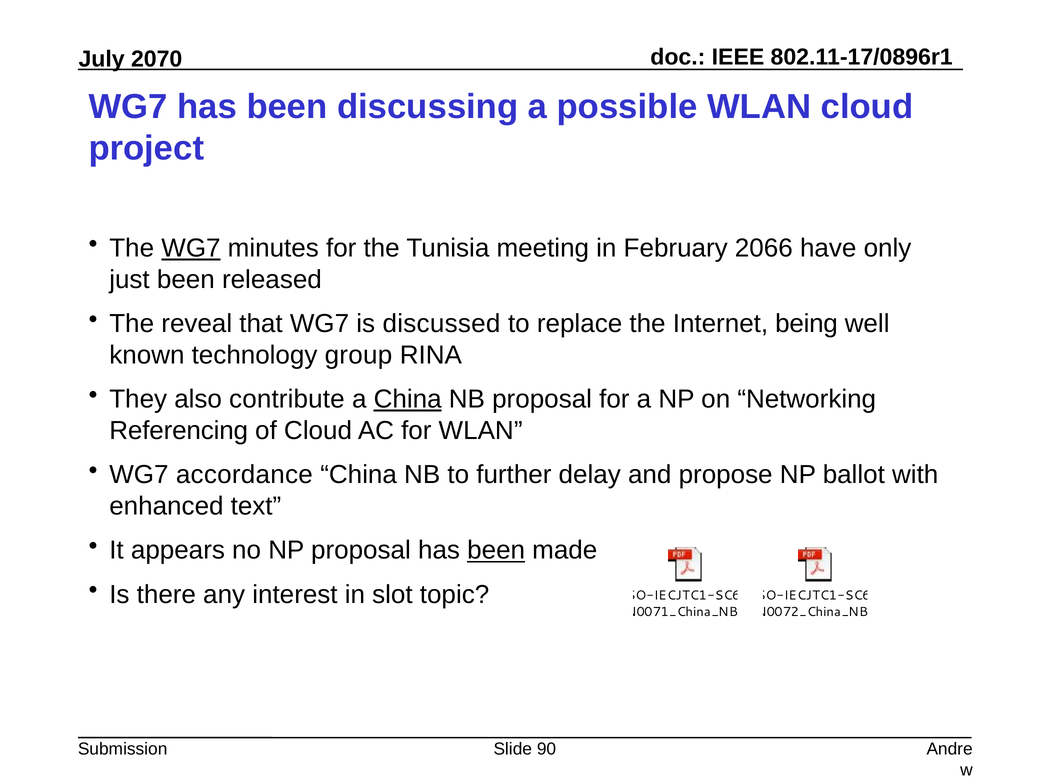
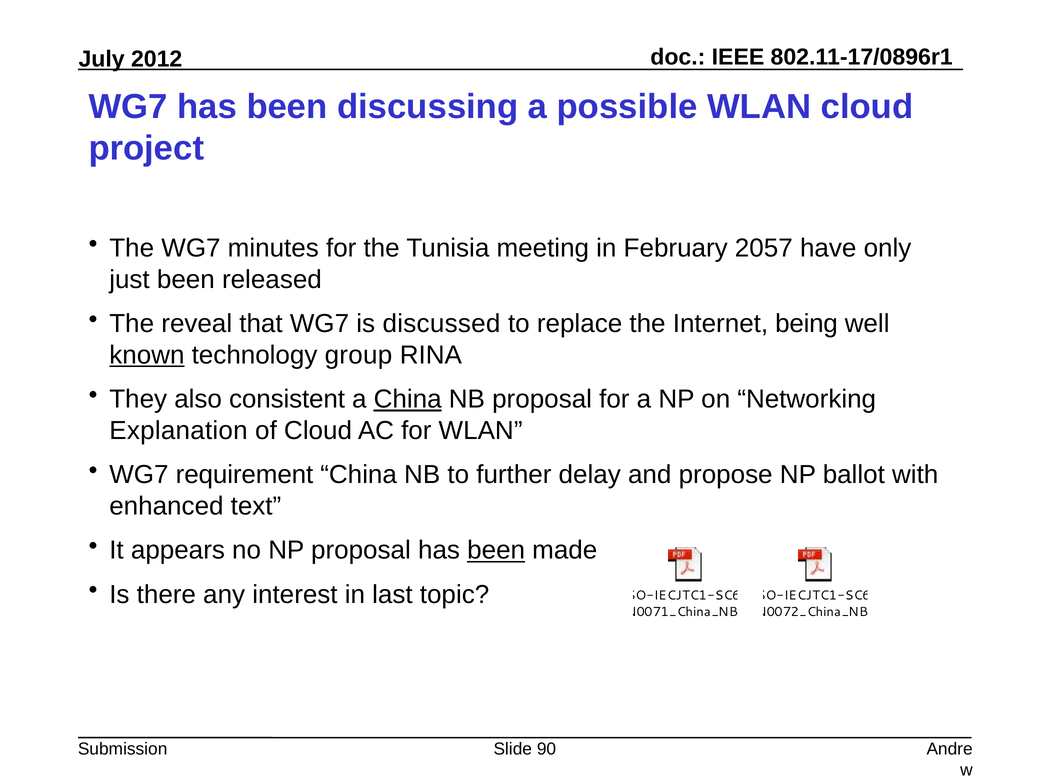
2070: 2070 -> 2012 (157, 59)
WG7 underline: present -> none (191, 248)
2066: 2066 -> 2057 (764, 248)
known underline: none -> present (147, 355)
contribute: contribute -> consistent (287, 399)
Referencing: Referencing -> Explanation (179, 430)
accordance: accordance -> requirement (245, 475)
slot: slot -> last (392, 594)
